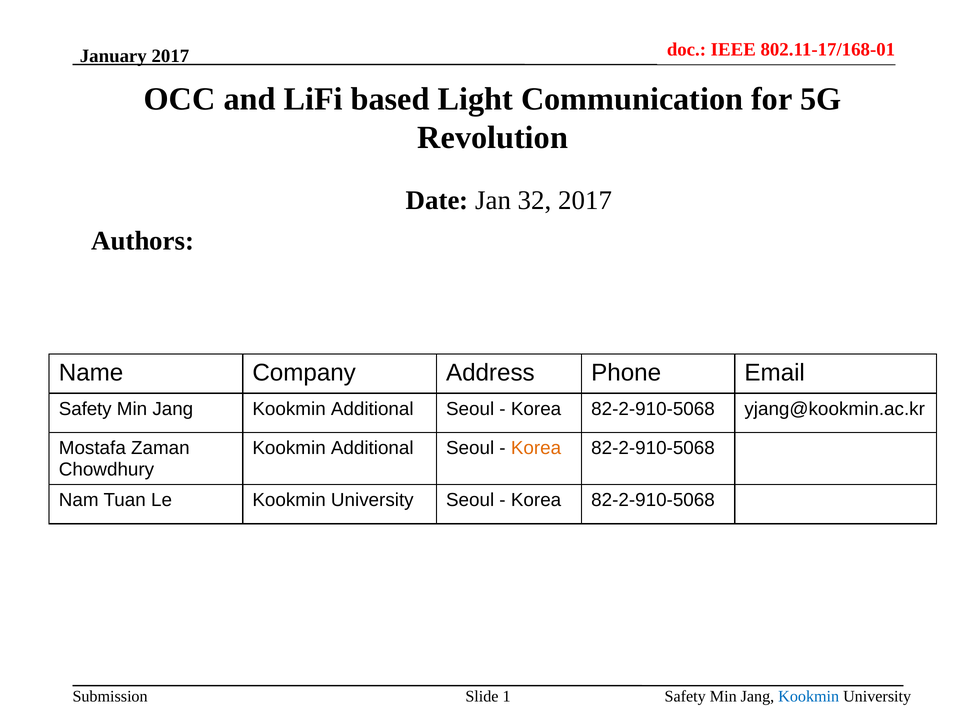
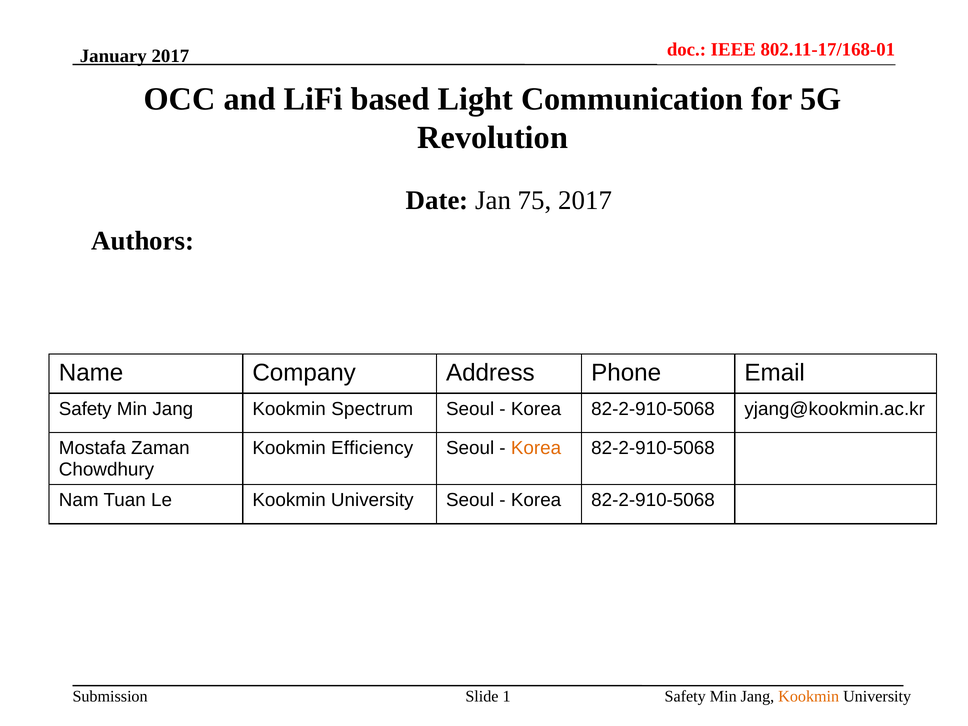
32: 32 -> 75 (535, 200)
Jang Kookmin Additional: Additional -> Spectrum (372, 409)
Additional: Additional -> Efficiency (372, 448)
Kookmin colour: blue -> orange (809, 696)
